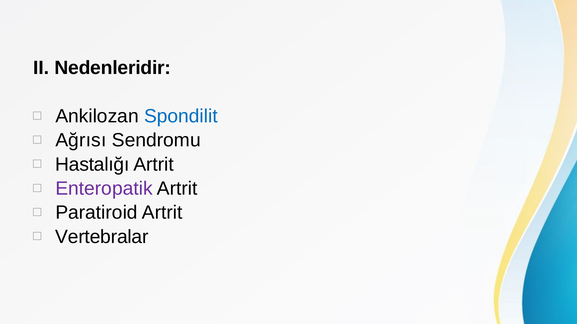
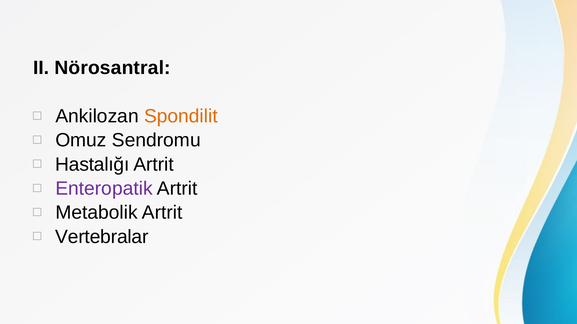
Nedenleridir: Nedenleridir -> Nörosantral (113, 68)
Spondilit colour: blue -> orange (181, 116)
Ağrısı: Ağrısı -> Omuz (81, 140)
Paratiroid: Paratiroid -> Metabolik (96, 213)
